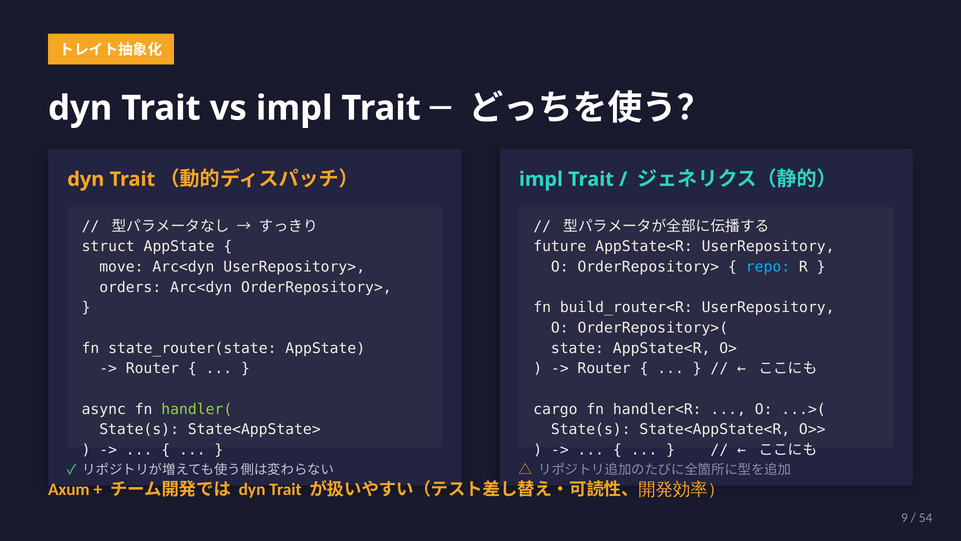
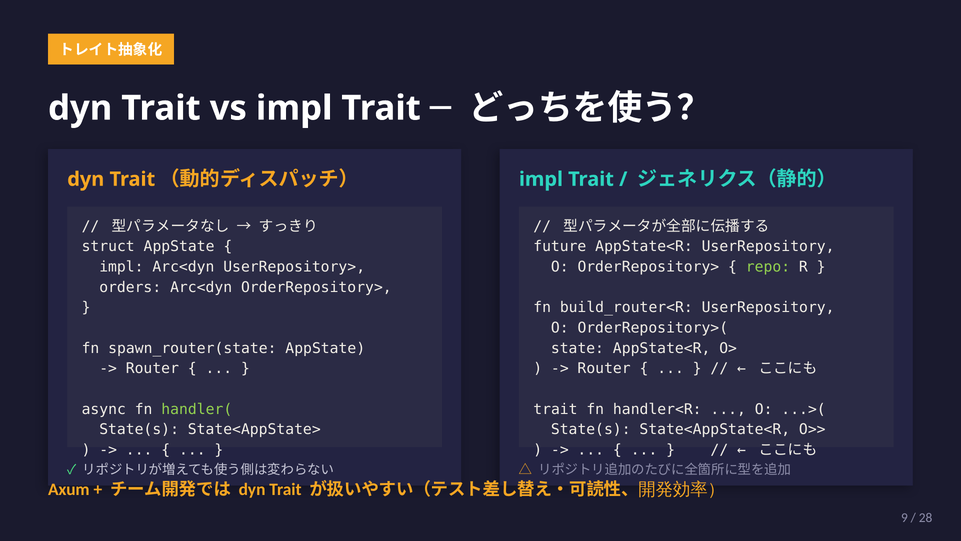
move: move -> impl (121, 267)
repo colour: light blue -> light green (768, 267)
state_router(state: state_router(state -> spawn_router(state (192, 348)
cargo: cargo -> trait (555, 409)
54: 54 -> 28 (926, 517)
